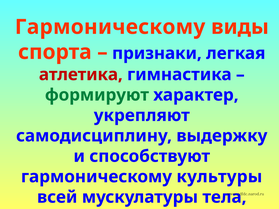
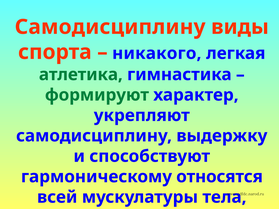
Гармоническому: Гармоническому -> Самодисциплину (110, 27)
признаки: признаки -> никакого (157, 53)
атлетика colour: red -> green (81, 75)
культуры: культуры -> относятся (220, 177)
